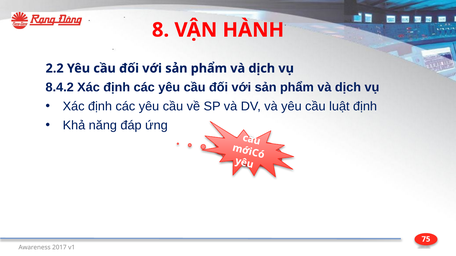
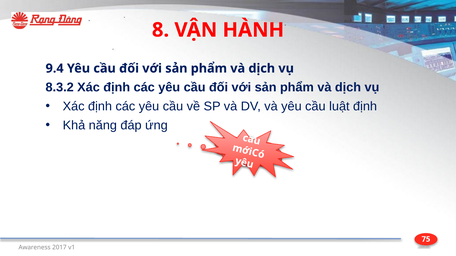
2.2: 2.2 -> 9.4 (55, 69)
8.4.2: 8.4.2 -> 8.3.2 (60, 88)
